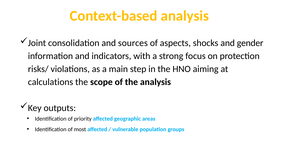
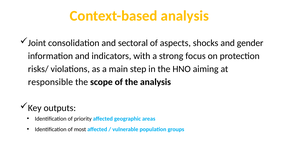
sources: sources -> sectoral (133, 43)
calculations: calculations -> responsible (50, 82)
